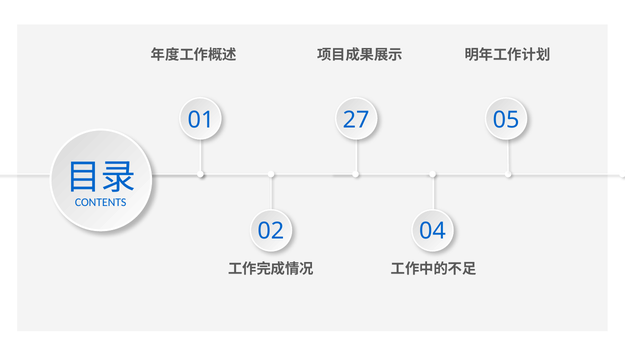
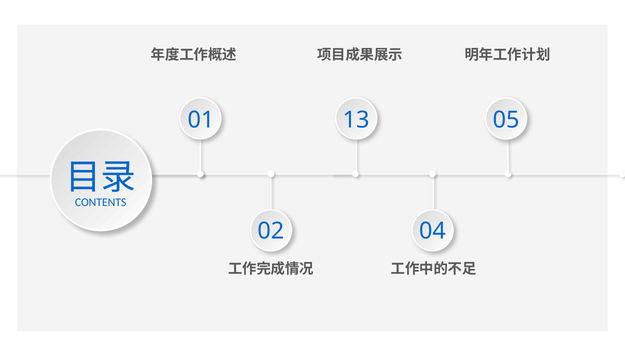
27: 27 -> 13 (356, 120)
